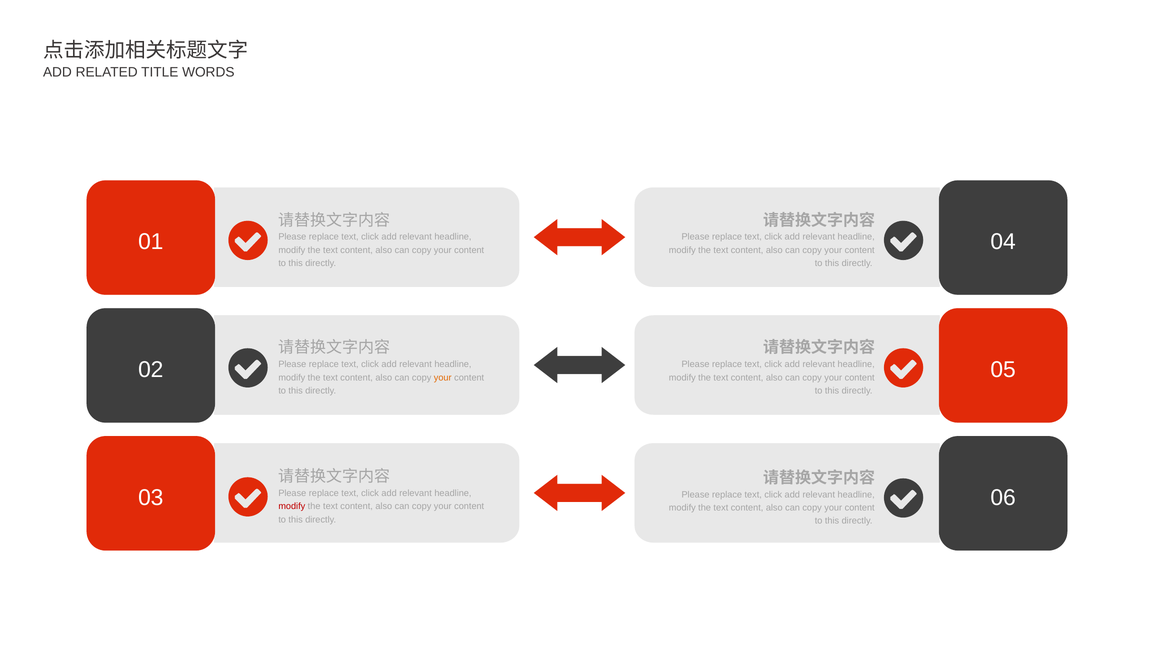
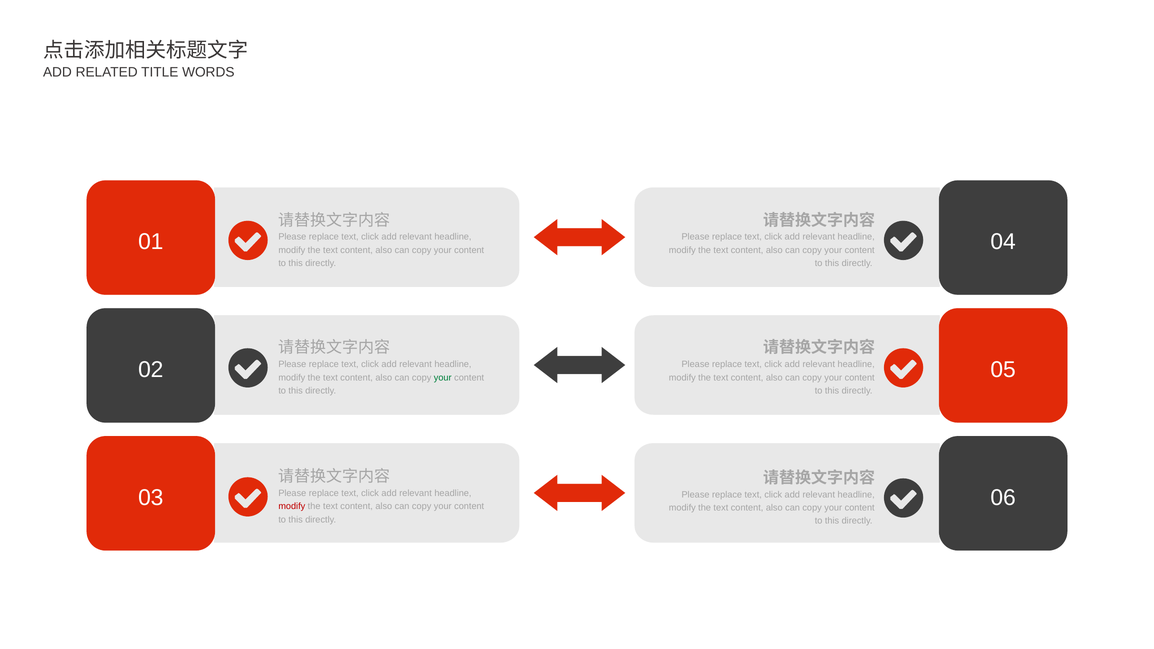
your colour: orange -> green (443, 378)
